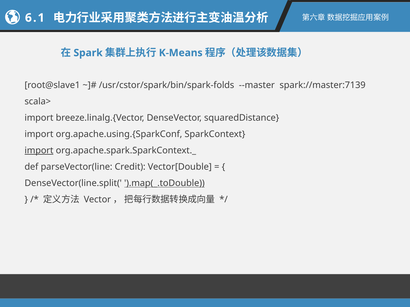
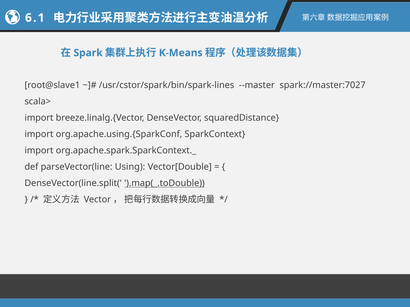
/usr/cstor/spark/bin/spark-folds: /usr/cstor/spark/bin/spark-folds -> /usr/cstor/spark/bin/spark-lines (167, 85)
spark://master:7139: spark://master:7139 -> spark://master:7027 (323, 85)
import underline: present -> none (39, 151)
Credit: Credit -> Using (130, 167)
